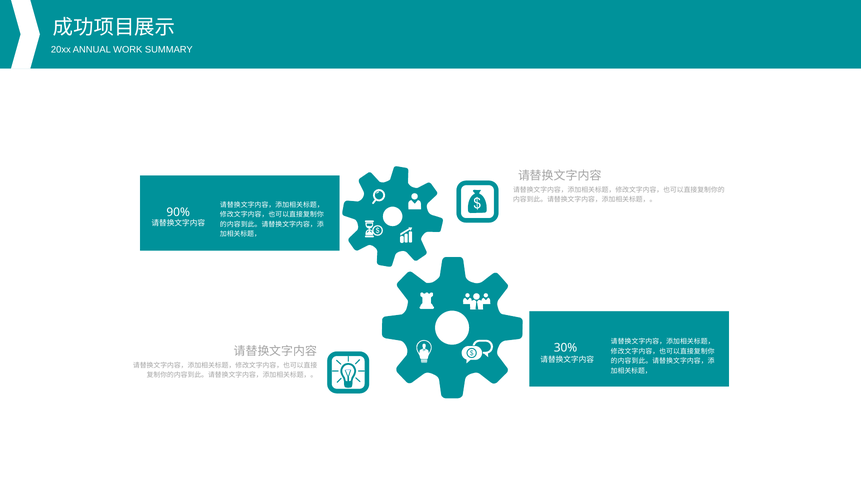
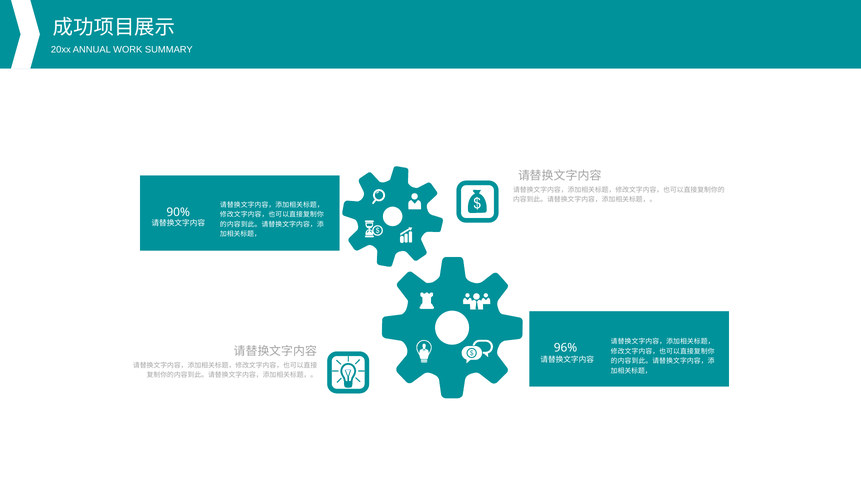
30%: 30% -> 96% (565, 348)
